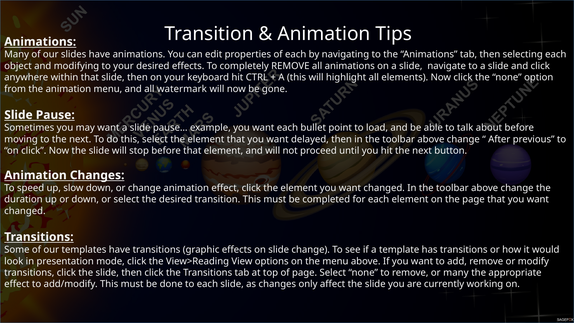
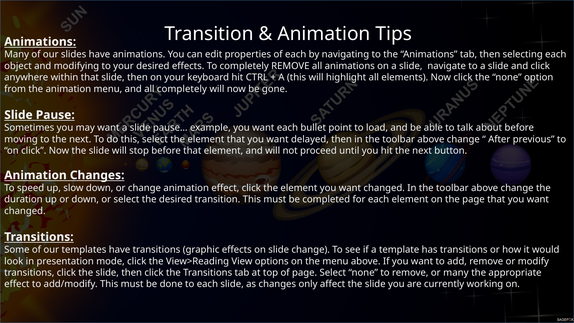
all watermark: watermark -> completely (182, 89)
